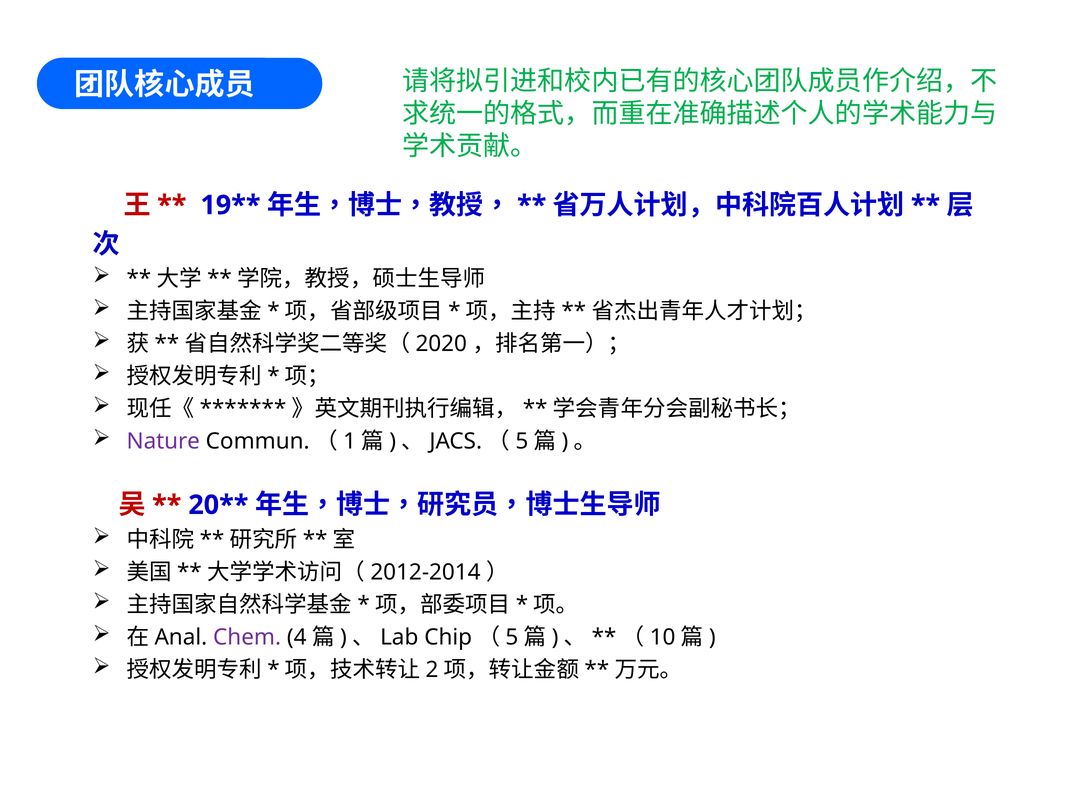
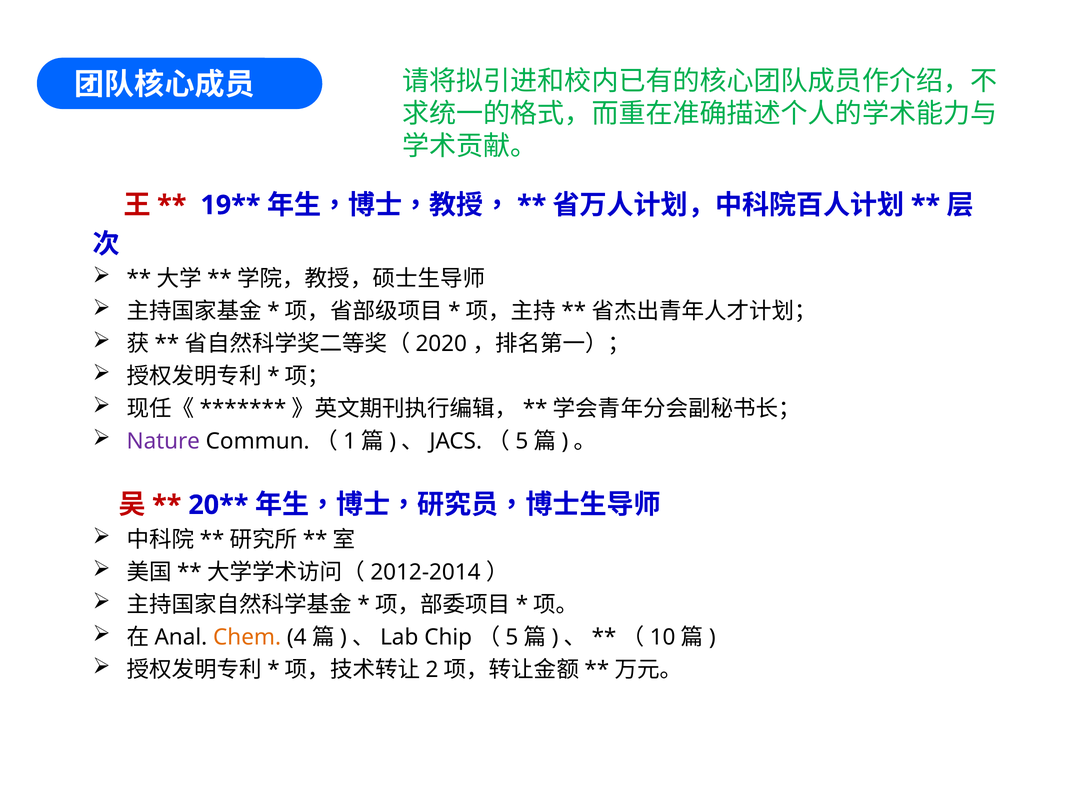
Chem colour: purple -> orange (247, 637)
